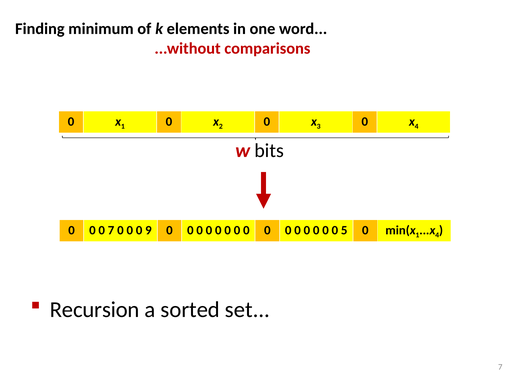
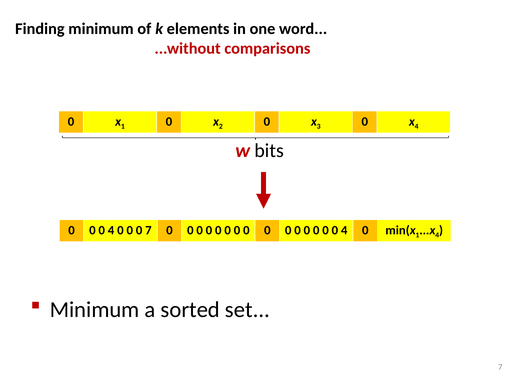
7: 7 -> 4 (111, 230)
0 9: 9 -> 7 (148, 230)
5: 5 -> 4 (344, 230)
Recursion: Recursion -> Minimum (95, 310)
